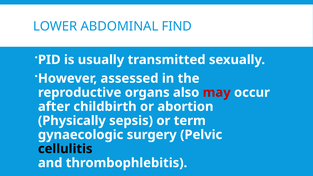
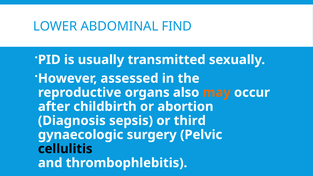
may colour: red -> orange (217, 93)
Physically: Physically -> Diagnosis (72, 121)
term: term -> third (190, 121)
